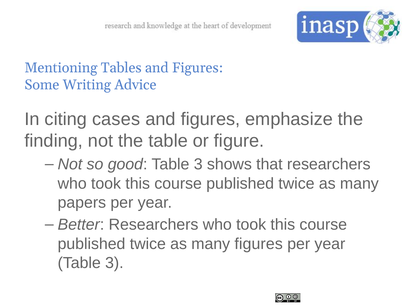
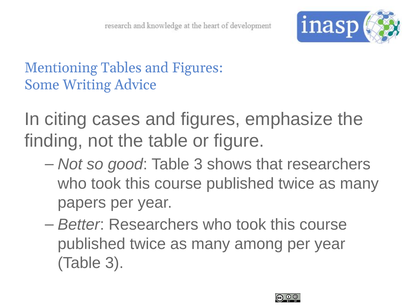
many figures: figures -> among (259, 244)
